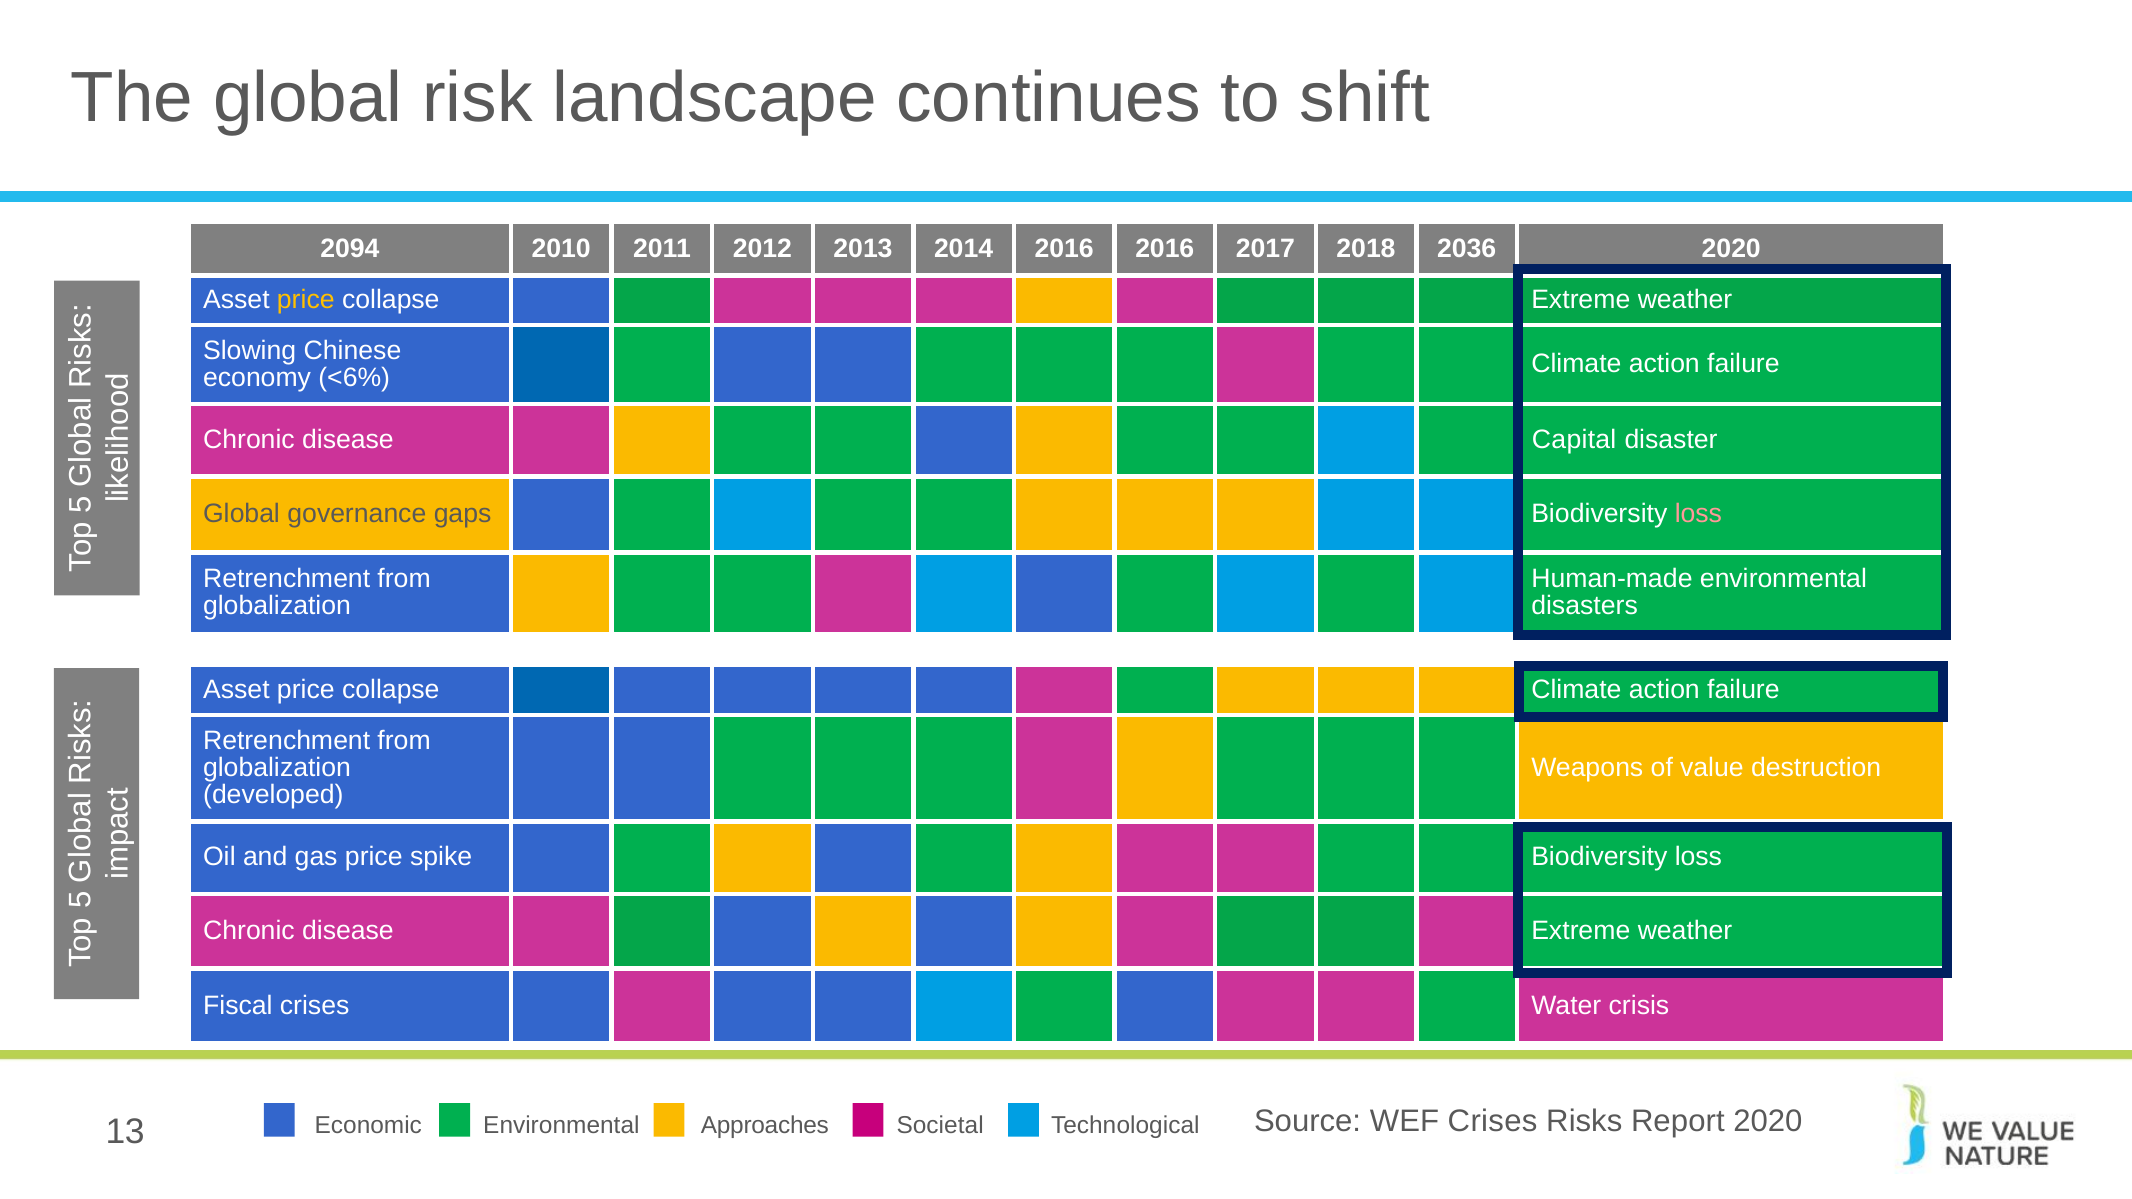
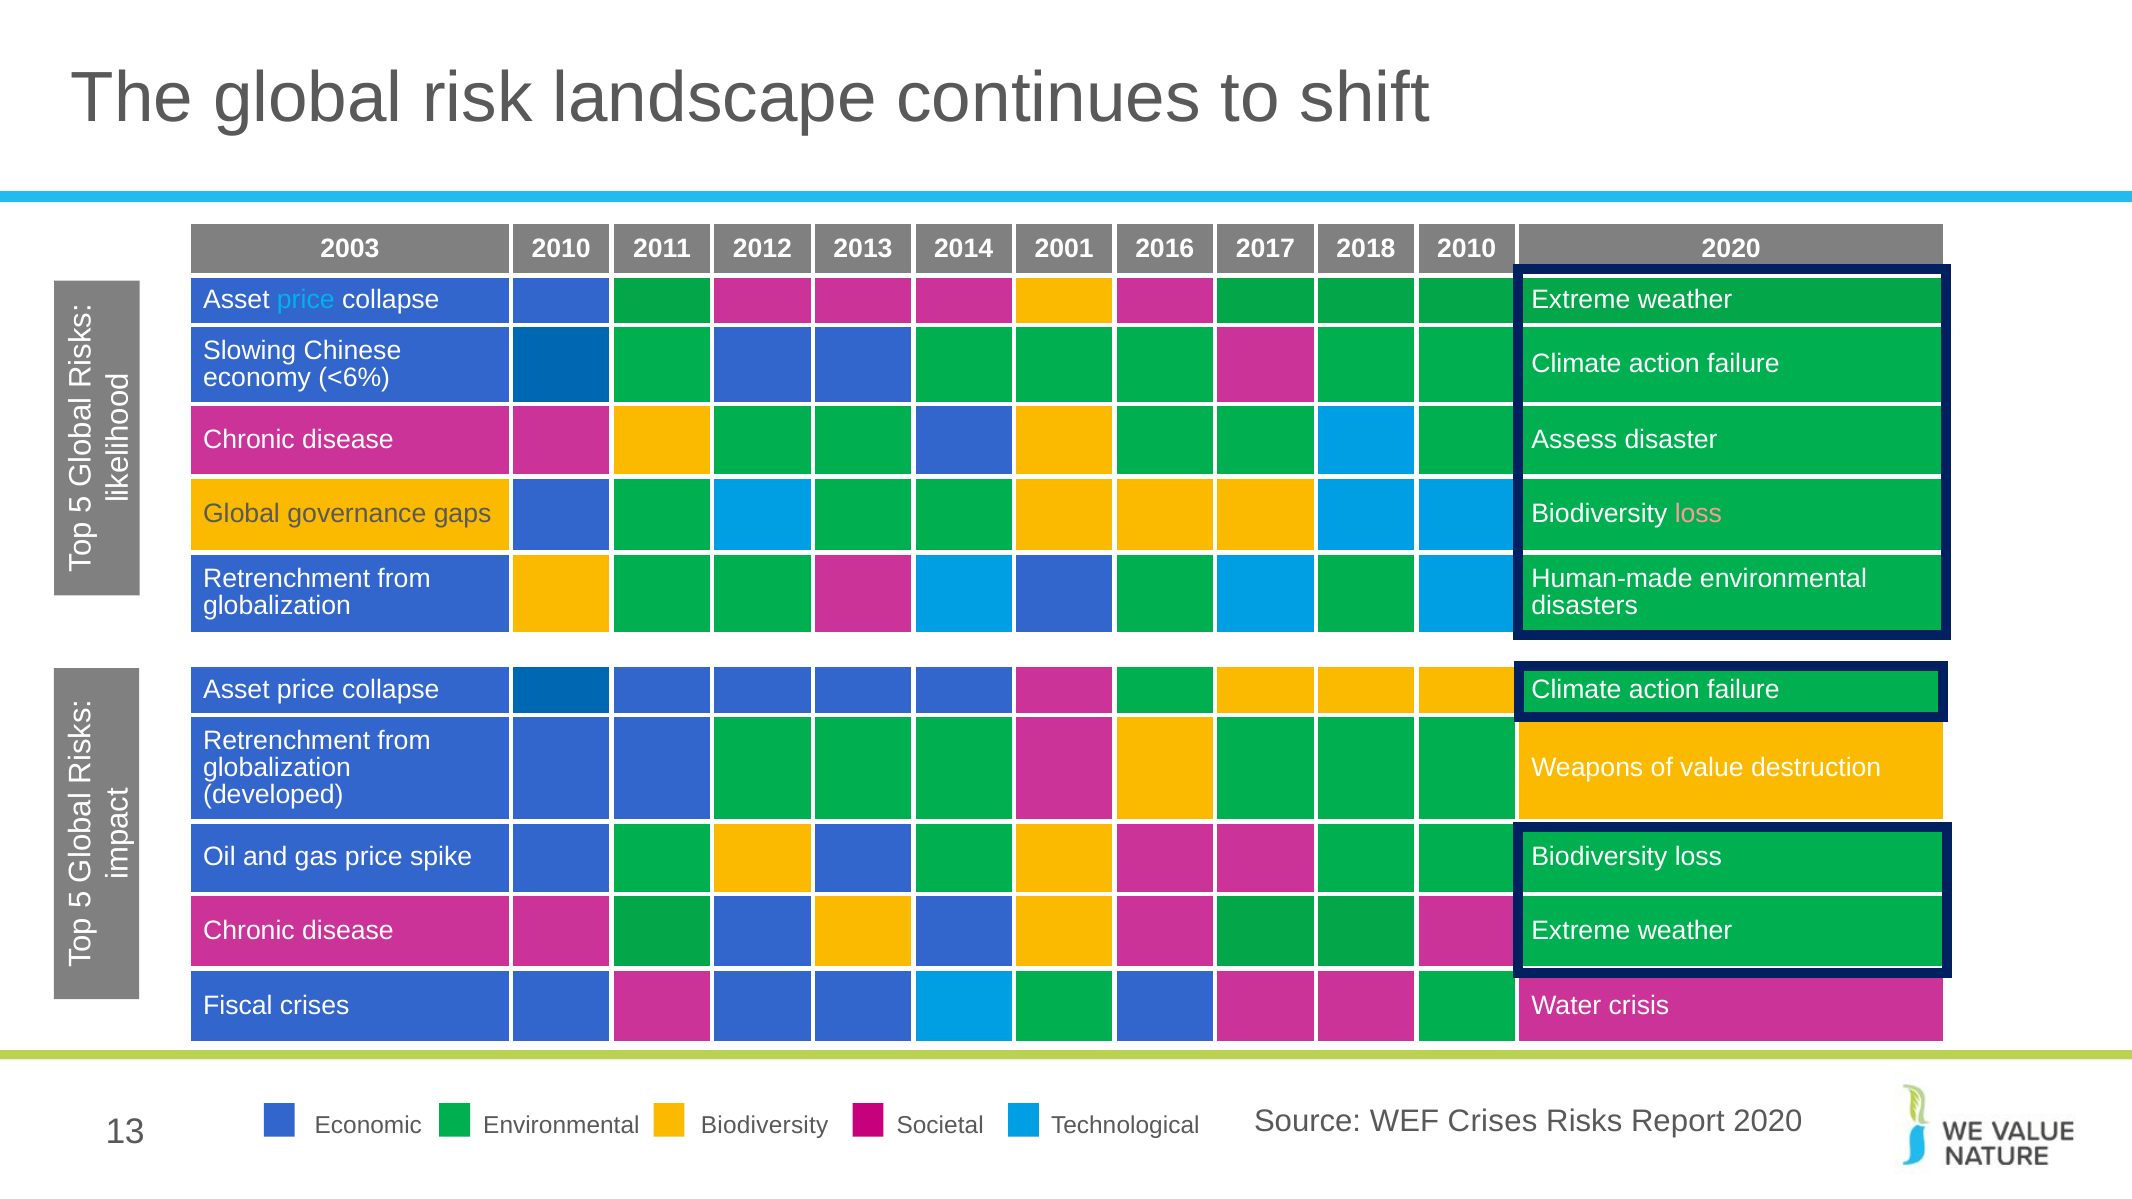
2094: 2094 -> 2003 (350, 249)
2014 2016: 2016 -> 2001 (1064, 249)
2018 2036: 2036 -> 2010 (1467, 249)
price colour: yellow -> light blue (306, 300)
Capital: Capital -> Assess (1574, 439)
Environmental Approaches: Approaches -> Biodiversity (765, 1126)
